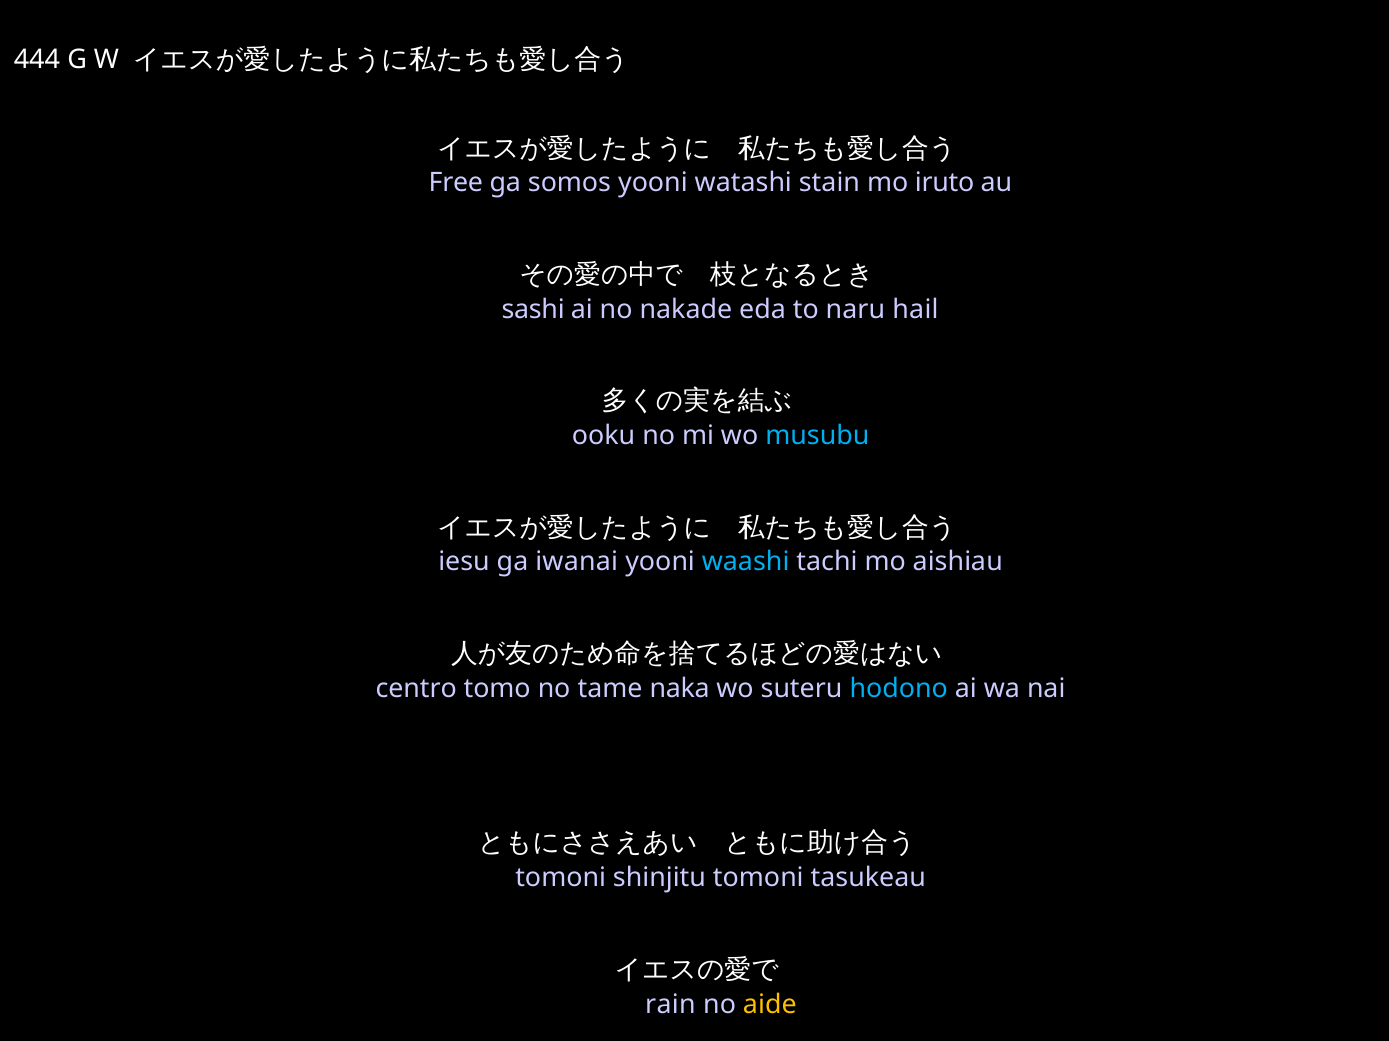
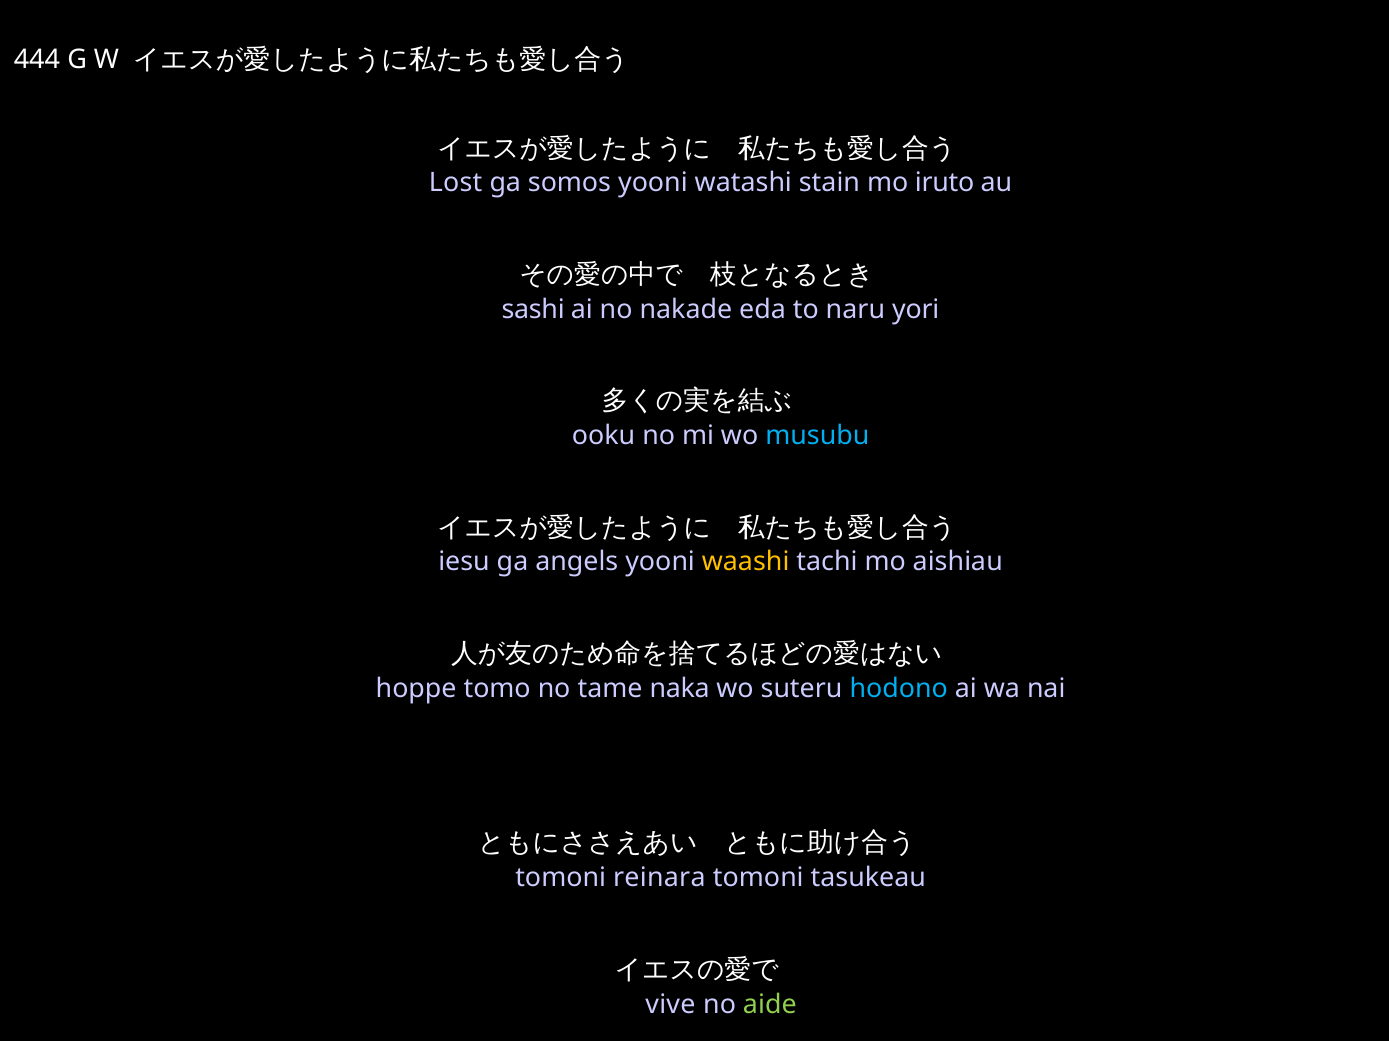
Free: Free -> Lost (456, 183)
hail: hail -> yori (916, 310)
iwanai: iwanai -> angels (577, 562)
waashi colour: light blue -> yellow (746, 562)
centro: centro -> hoppe (416, 689)
shinjitu: shinjitu -> reinara (659, 879)
rain: rain -> vive (670, 1005)
aide colour: yellow -> light green (770, 1005)
